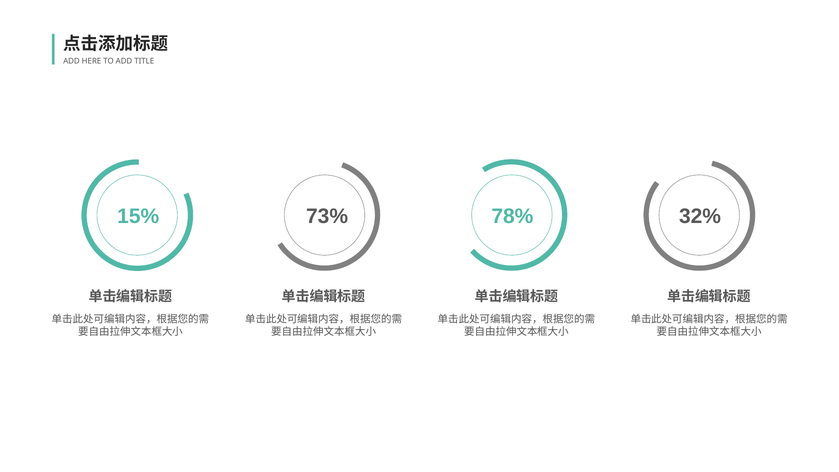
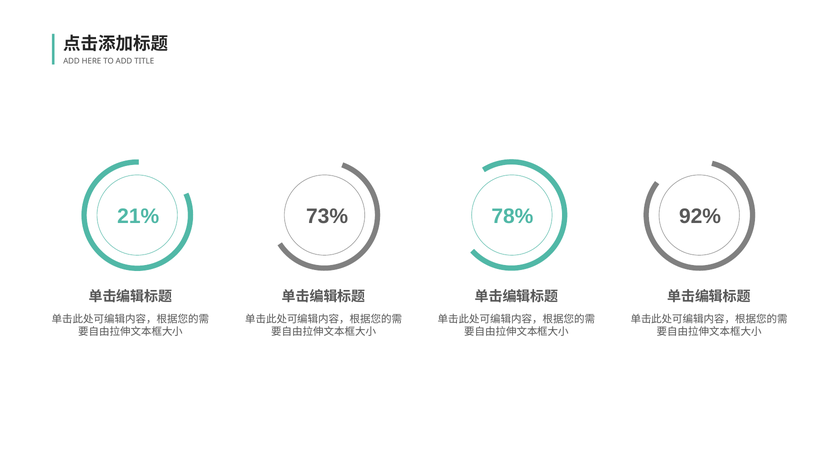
15%: 15% -> 21% (138, 216)
32%: 32% -> 92% (700, 216)
